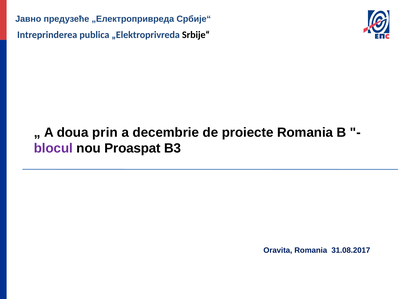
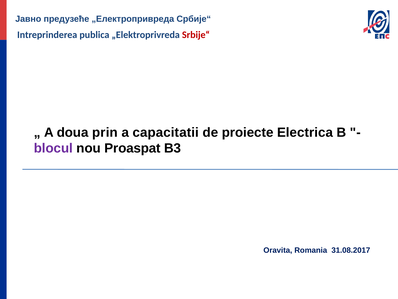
Srbije“ colour: black -> red (196, 35)
decembrie: decembrie -> capacitatii (166, 132)
proiecte Romania: Romania -> Electrica (305, 132)
